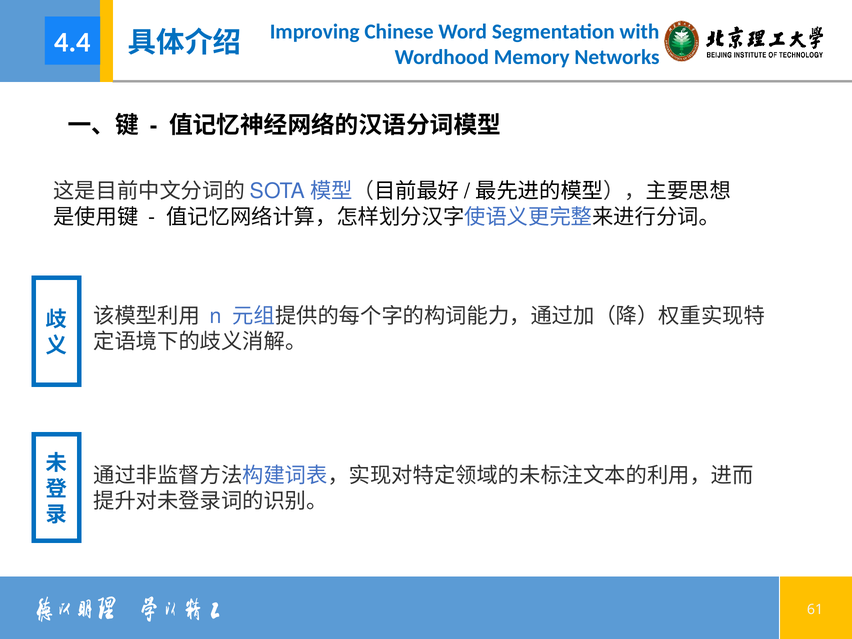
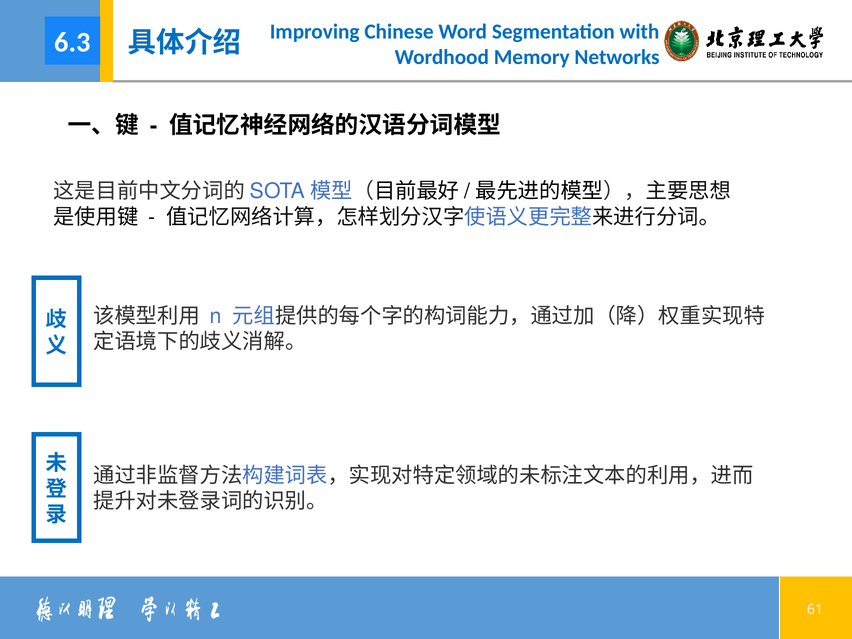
4.4: 4.4 -> 6.3 (72, 43)
